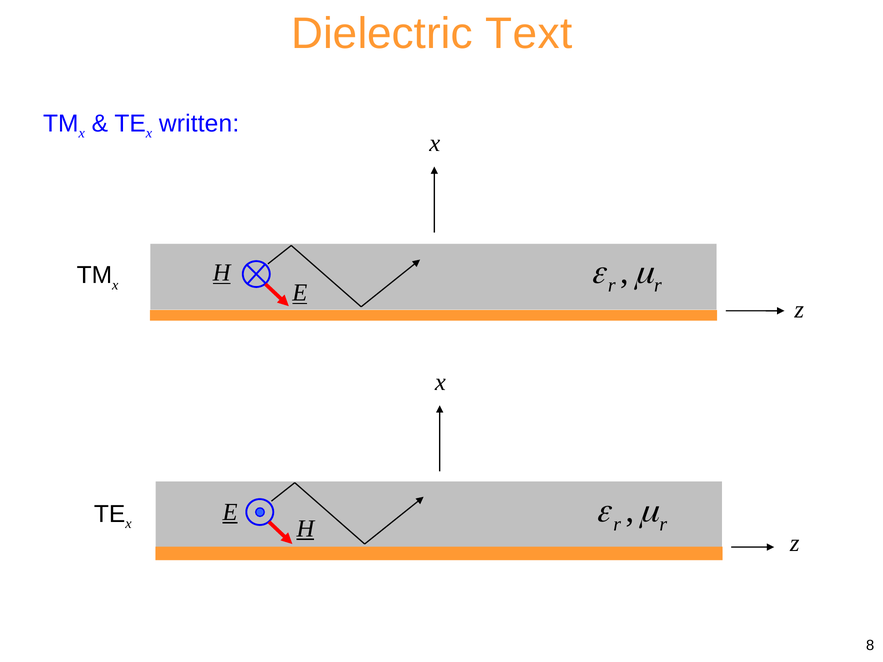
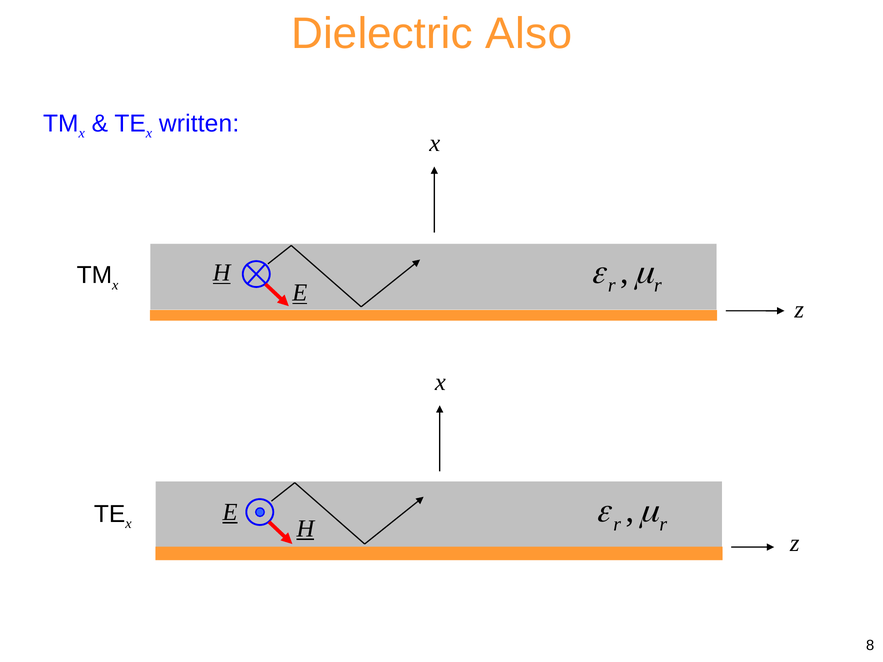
Text: Text -> Also (529, 34)
